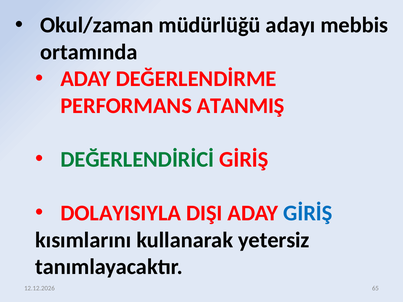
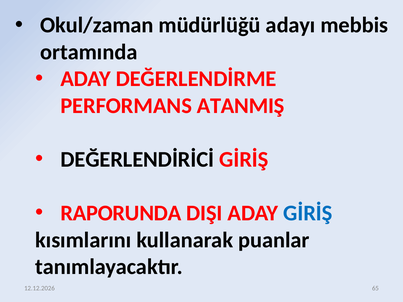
DEĞERLENDİRİCİ colour: green -> black (137, 160)
DOLAYISIYLA: DOLAYISIYLA -> RAPORUNDA (121, 213)
yetersiz: yetersiz -> puanlar (274, 240)
